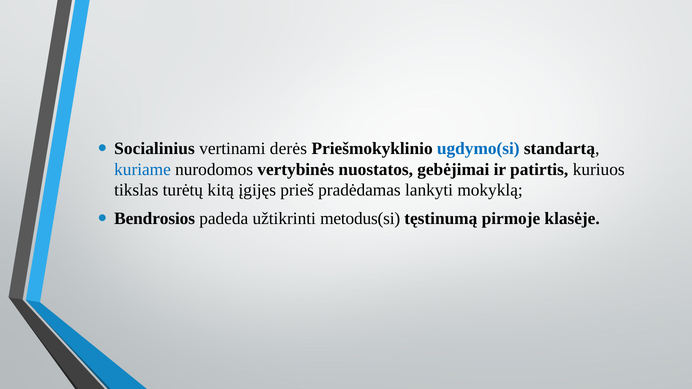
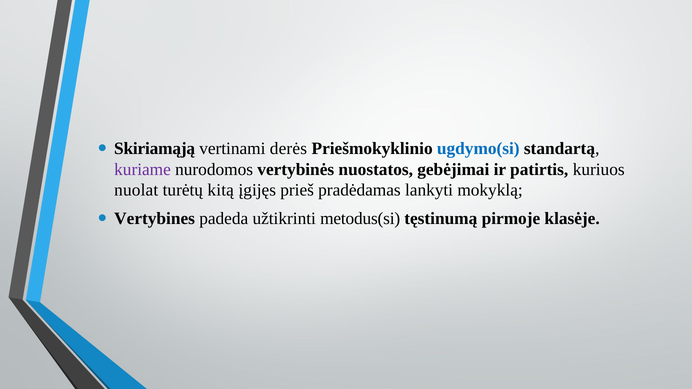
Socialinius: Socialinius -> Skiriamąją (155, 149)
kuriame colour: blue -> purple (143, 170)
tikslas: tikslas -> nuolat (136, 190)
Bendrosios: Bendrosios -> Vertybines (155, 219)
